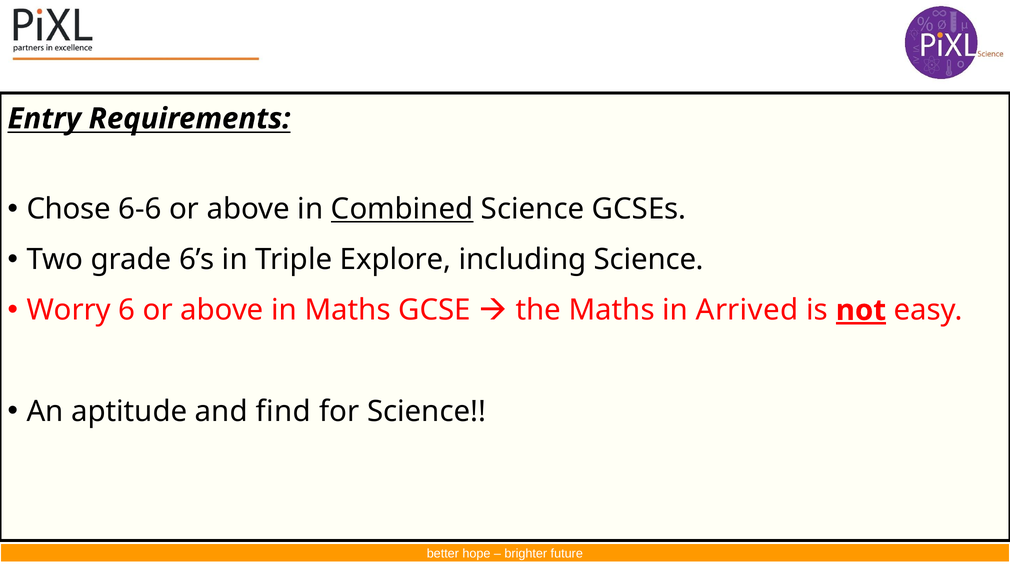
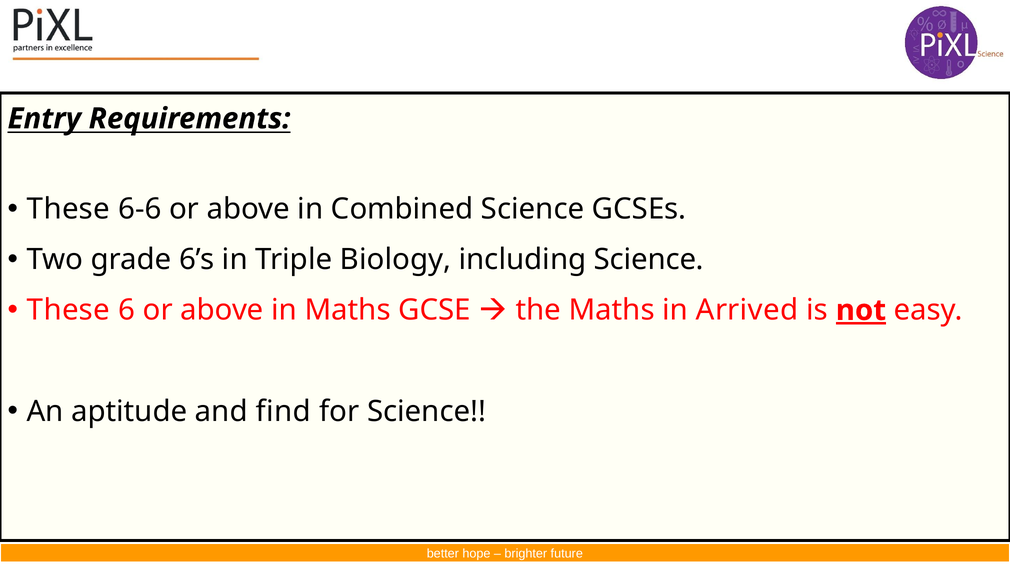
Chose: Chose -> These (68, 209)
Combined underline: present -> none (402, 209)
Explore: Explore -> Biology (396, 260)
Worry: Worry -> These (68, 310)
